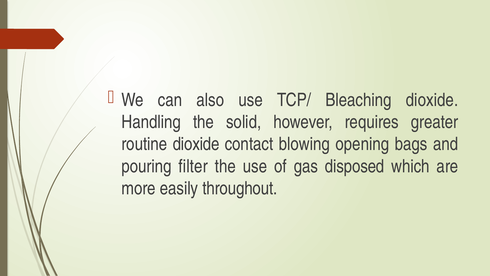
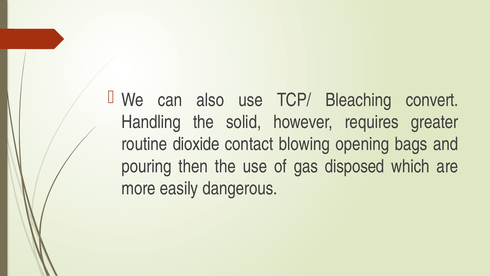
Bleaching dioxide: dioxide -> convert (432, 100)
filter: filter -> then (193, 166)
throughout: throughout -> dangerous (240, 188)
